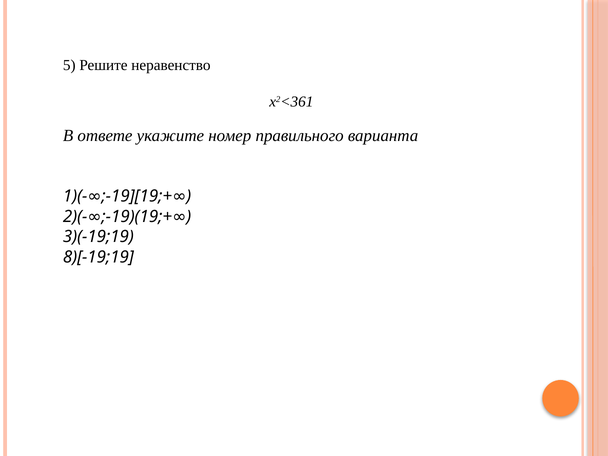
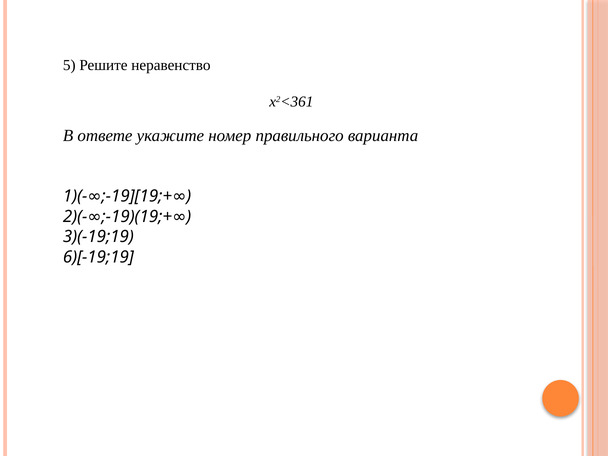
8)[-19;19: 8)[-19;19 -> 6)[-19;19 (98, 257)
